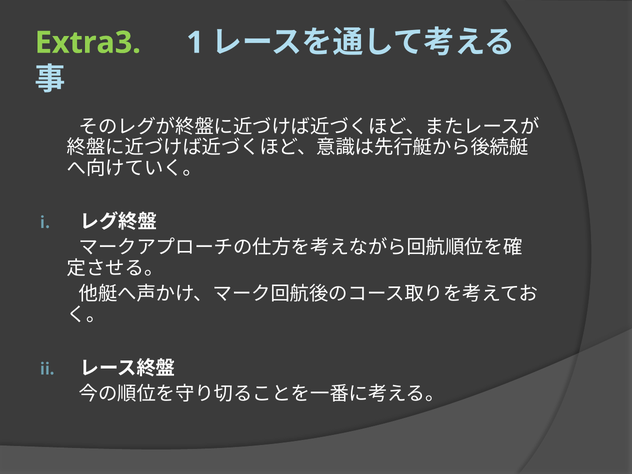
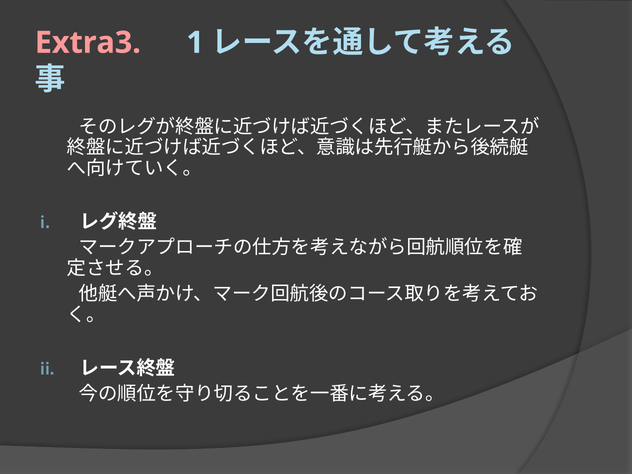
Extra3 colour: light green -> pink (88, 43)
